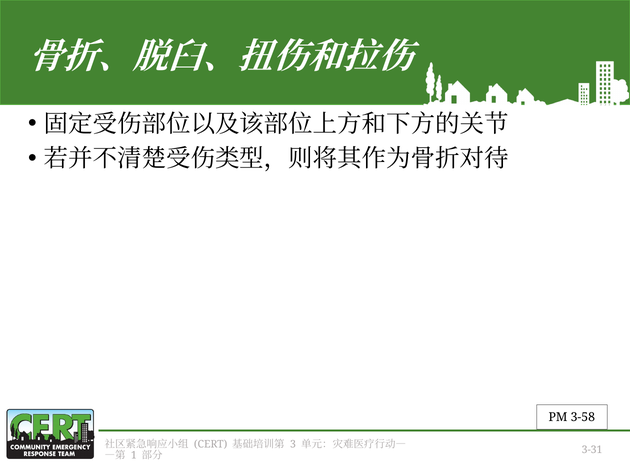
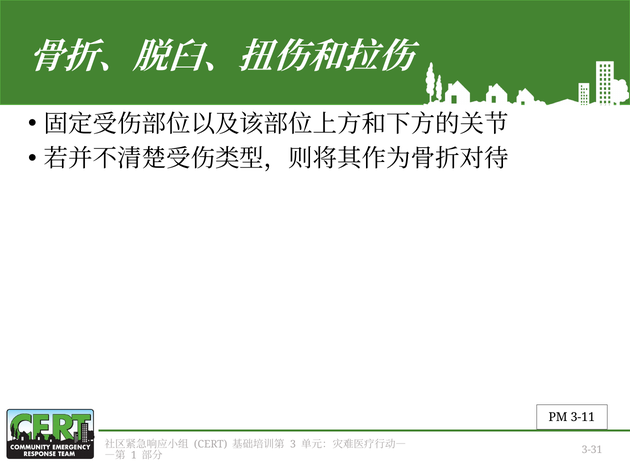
3-58: 3-58 -> 3-11 (583, 417)
